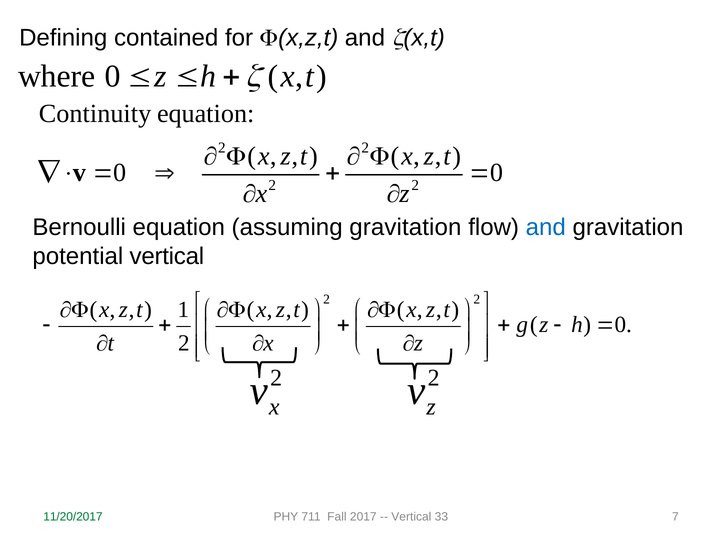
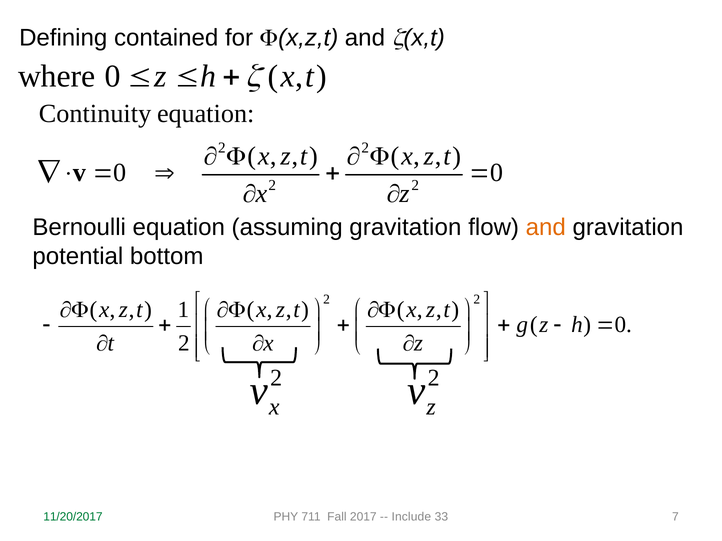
and colour: blue -> orange (546, 228)
potential vertical: vertical -> bottom (167, 256)
Vertical: Vertical -> Include (411, 517)
